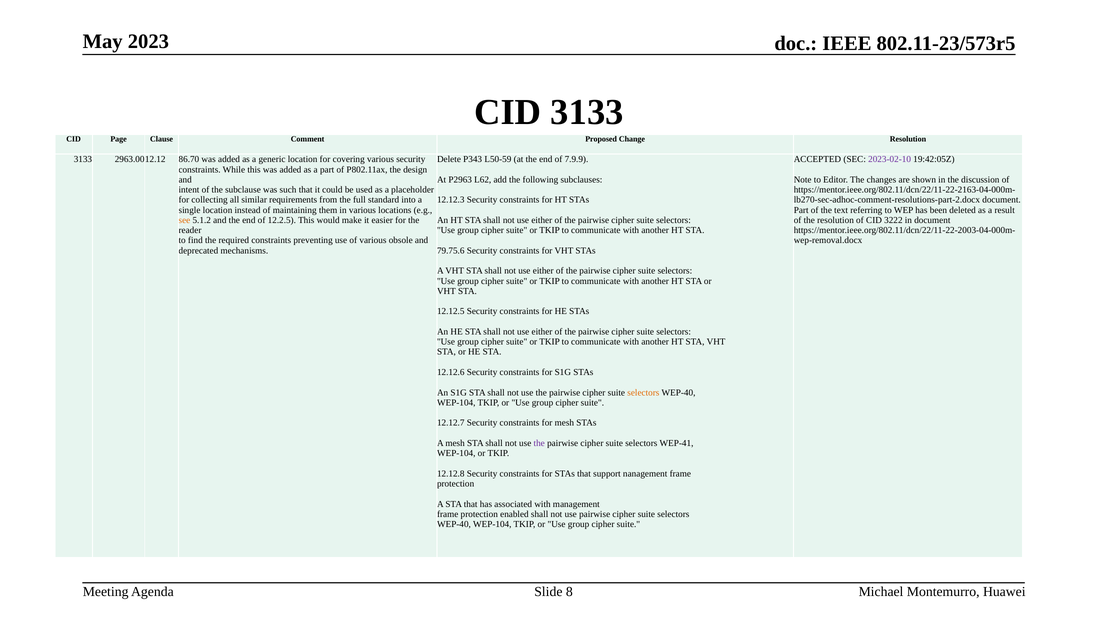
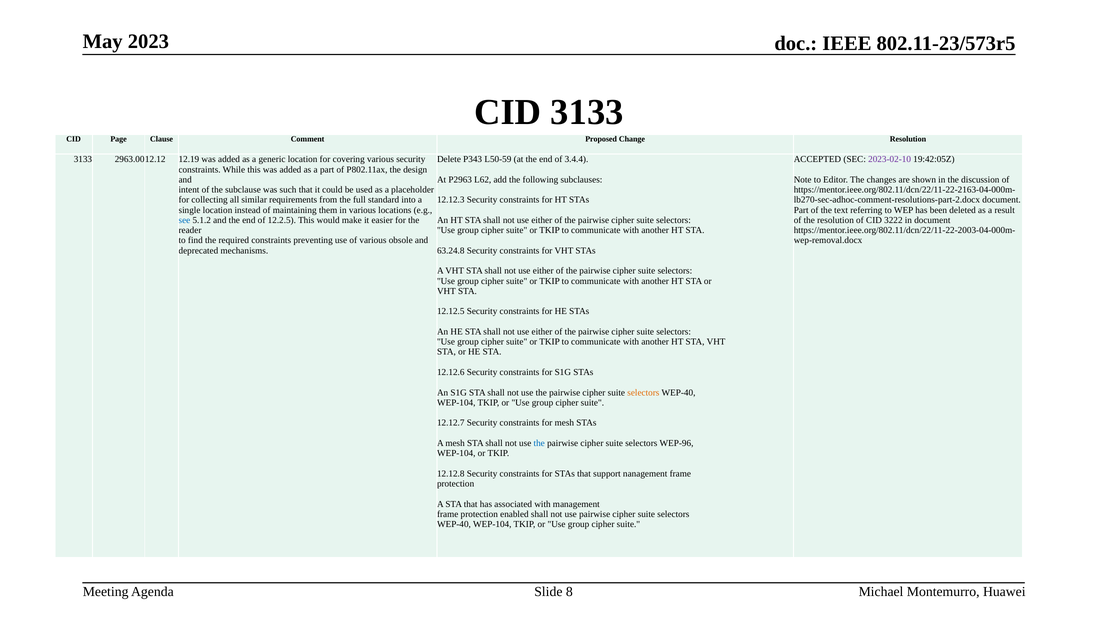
86.70: 86.70 -> 12.19 (189, 160)
7.9.9: 7.9.9 -> 3.4.4 (576, 160)
see colour: orange -> blue (184, 220)
79.75.6: 79.75.6 -> 63.24.8 (451, 251)
the colour: purple -> blue (539, 444)
WEP-41: WEP-41 -> WEP-96 (676, 444)
